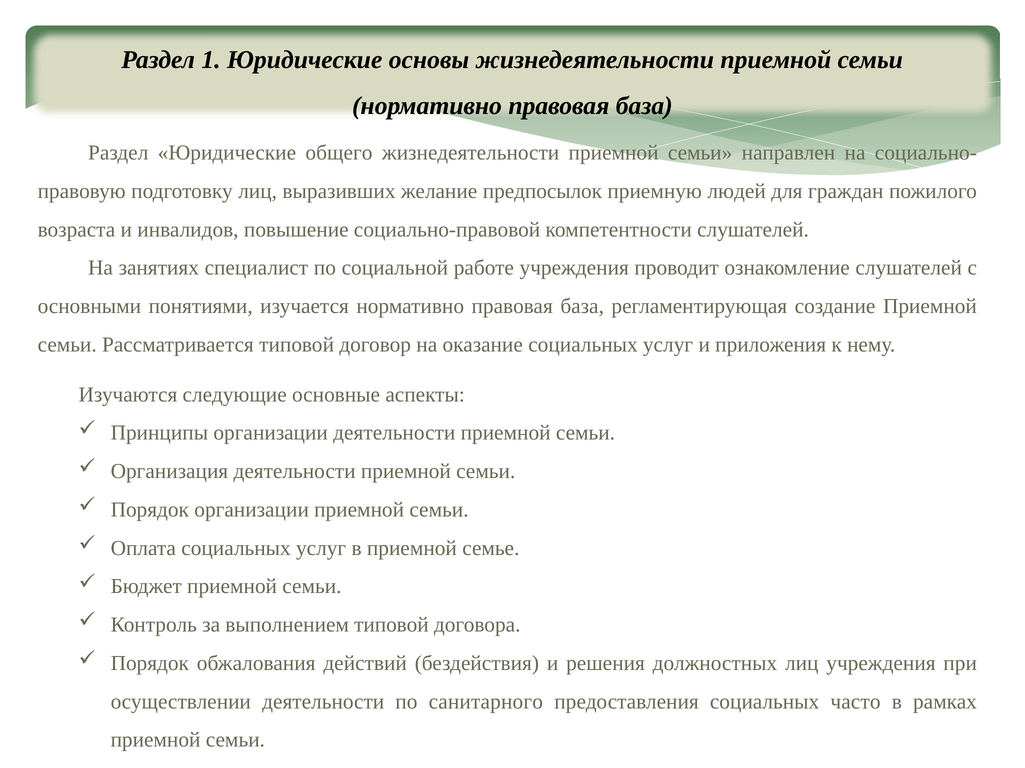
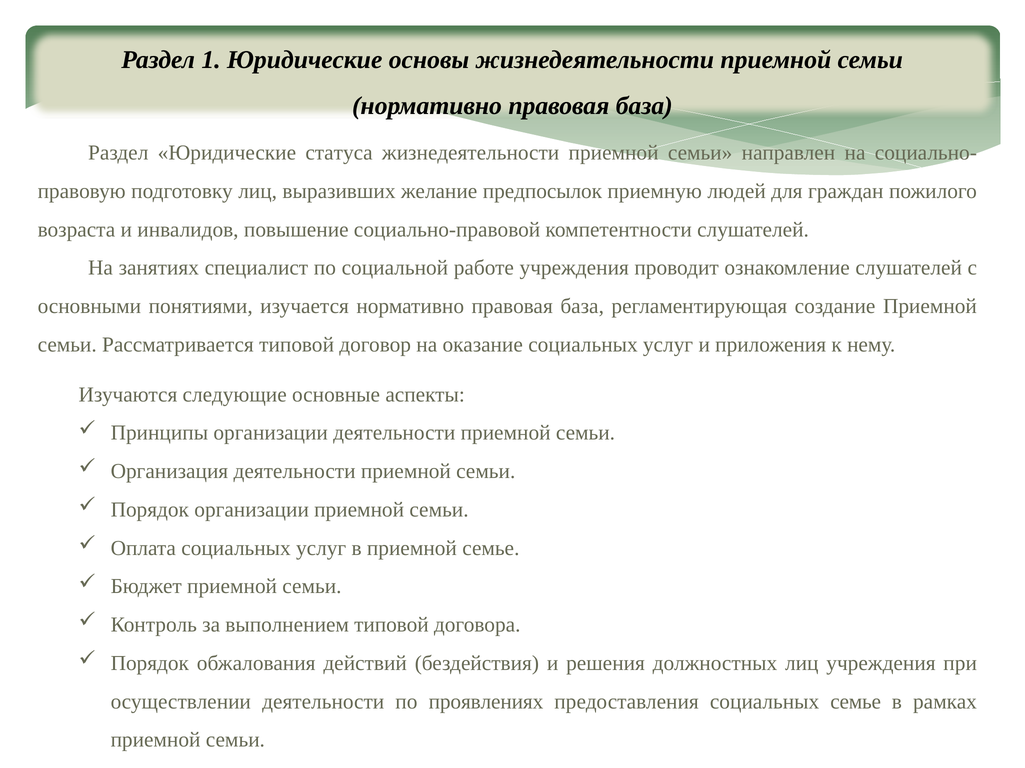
общего: общего -> статуса (339, 153)
санитарного: санитарного -> проявлениях (486, 702)
социальных часто: часто -> семье (856, 702)
